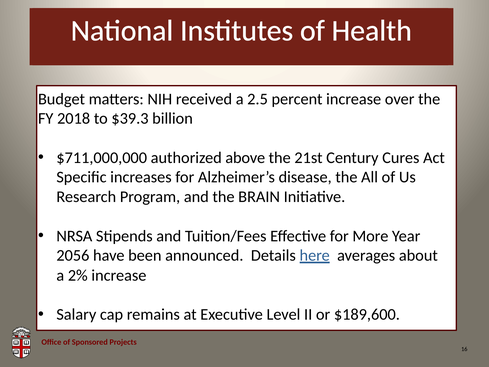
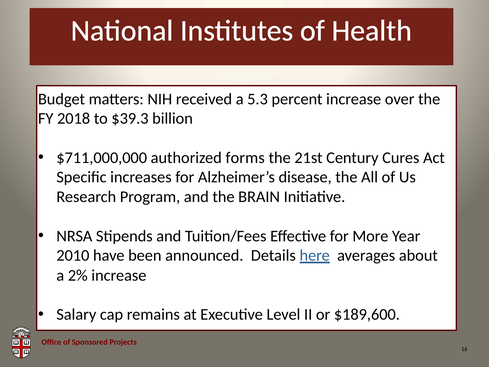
2.5: 2.5 -> 5.3 (258, 99)
above: above -> forms (245, 158)
2056: 2056 -> 2010 (73, 255)
